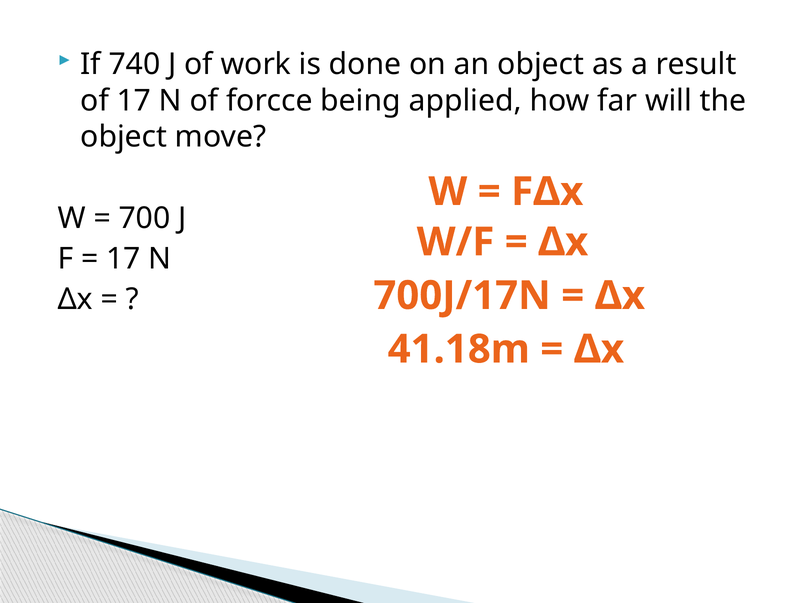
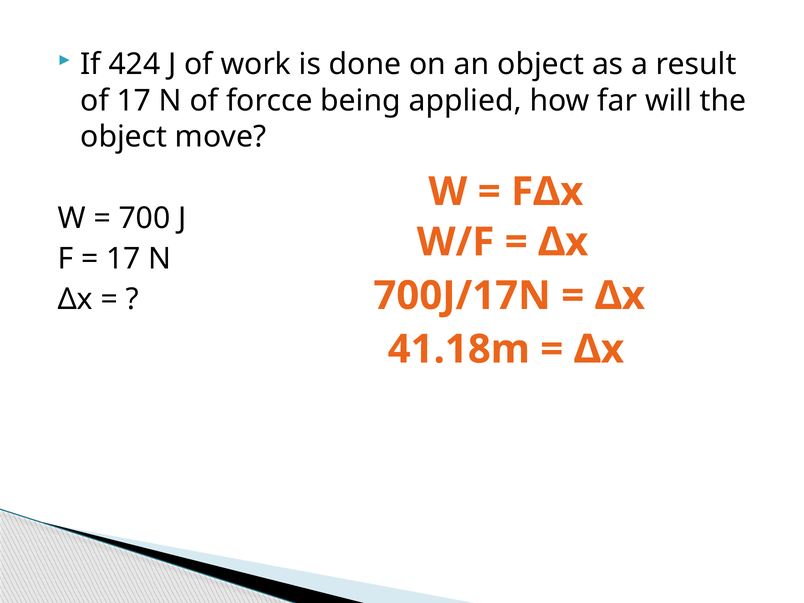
740: 740 -> 424 (134, 64)
